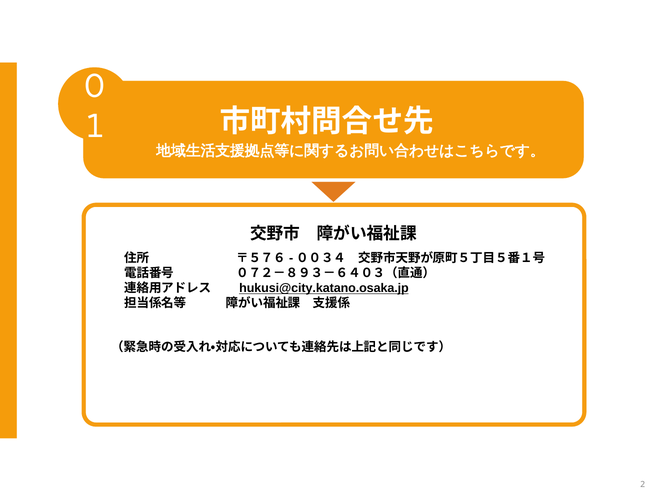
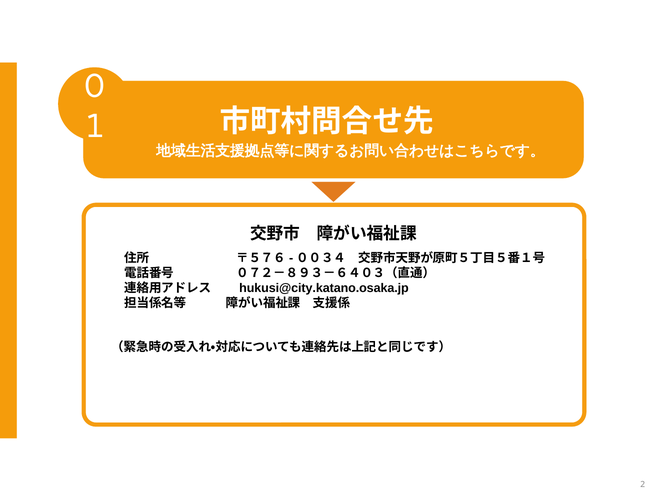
hukusi@city.katano.osaka.jp underline: present -> none (324, 288)
